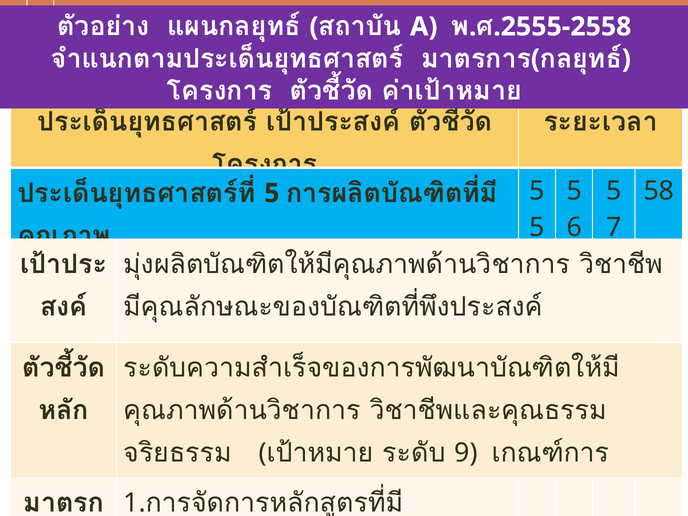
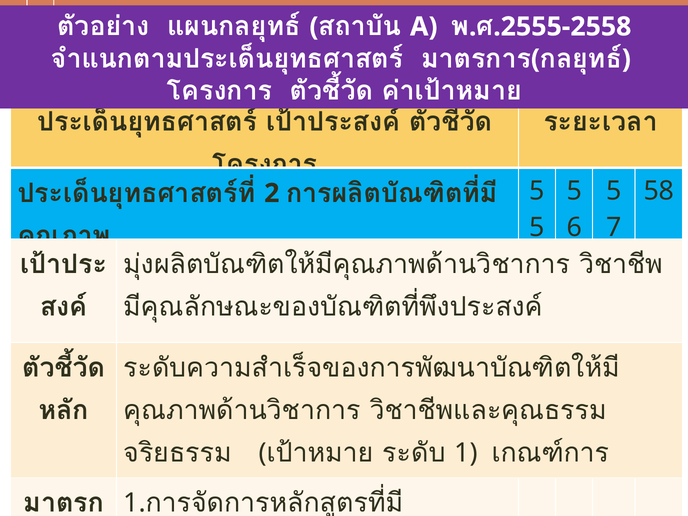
5: 5 -> 2 (272, 193)
9: 9 -> 1 (466, 453)
